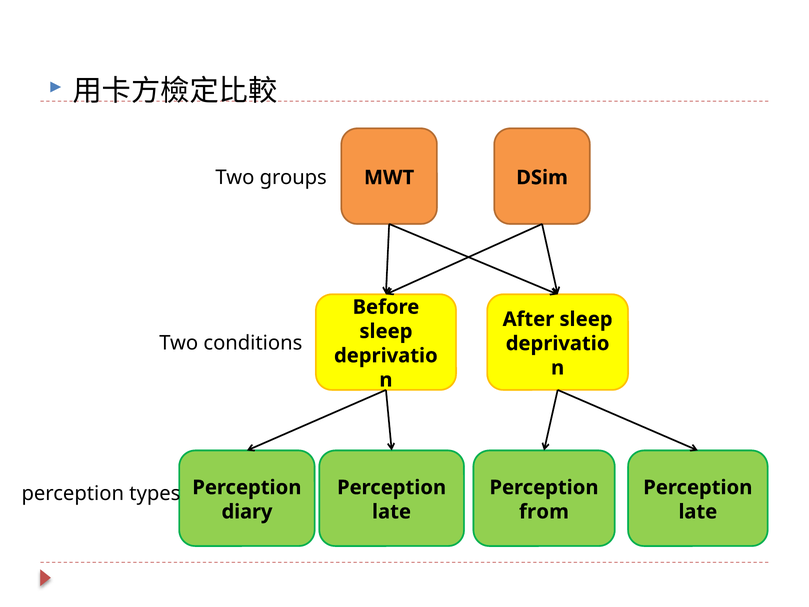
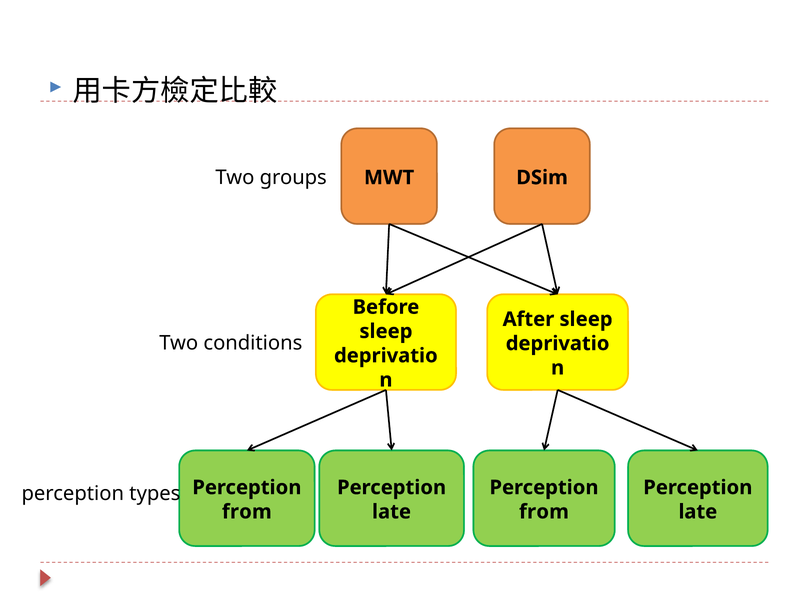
diary: diary -> from (247, 512)
